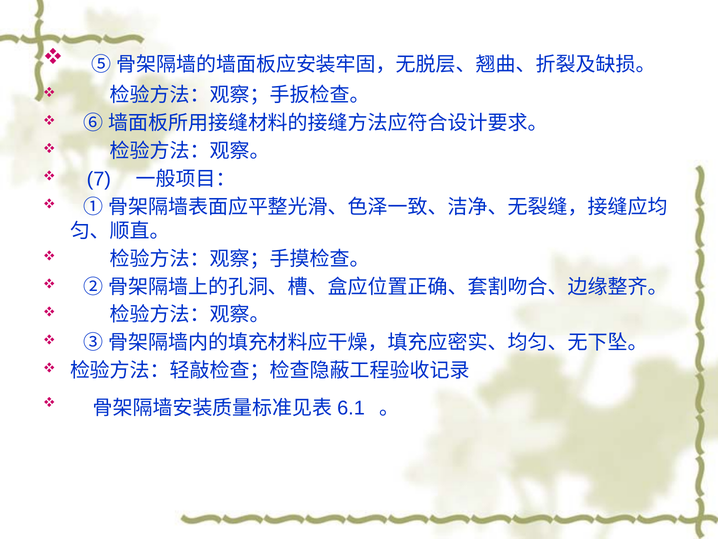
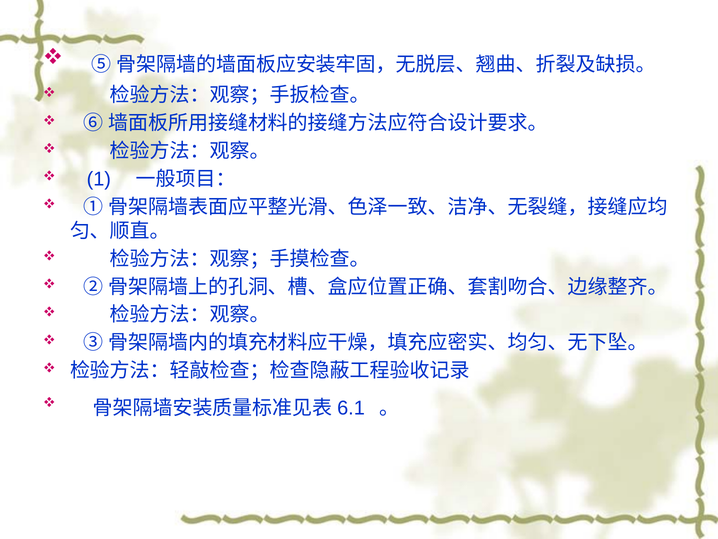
7: 7 -> 1 (99, 179)
